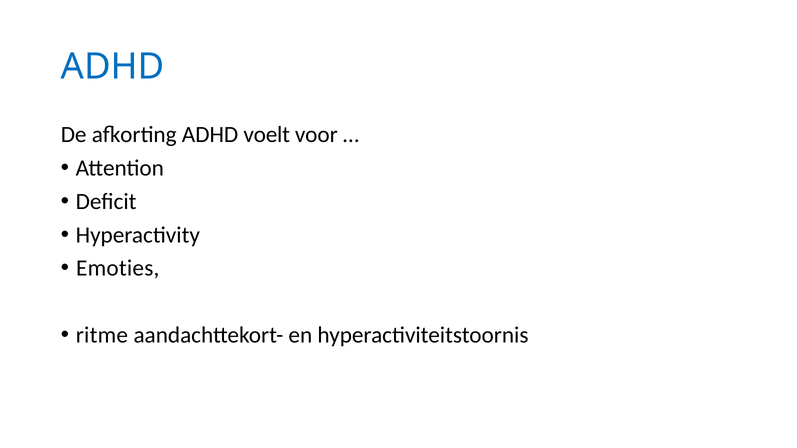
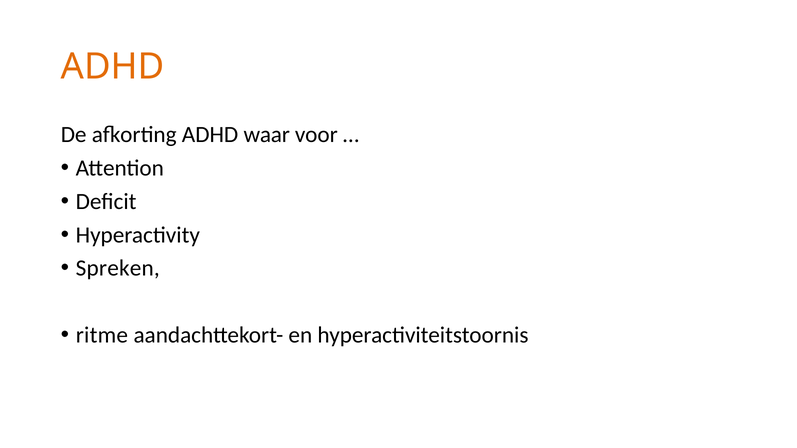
ADHD colour: blue -> orange (113, 67)
voelt: voelt -> waar (267, 135)
Emoties: Emoties -> Spreken (118, 268)
